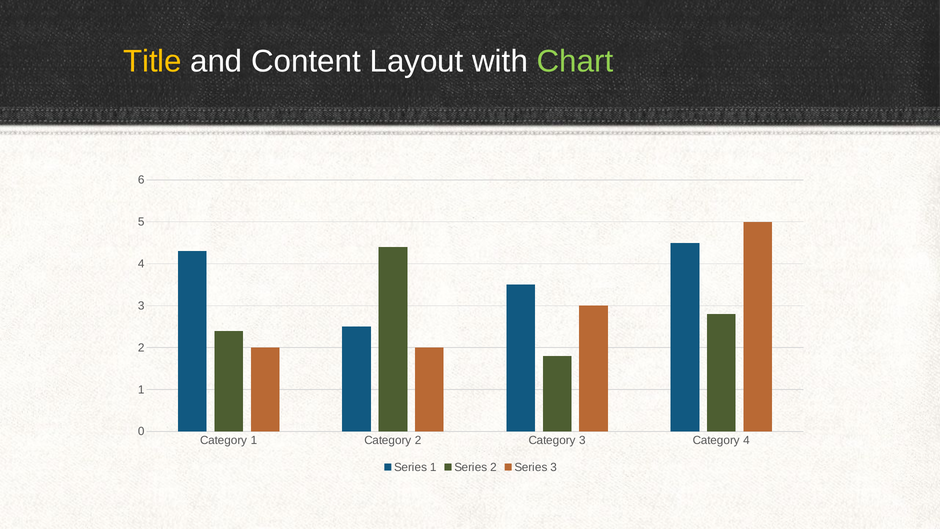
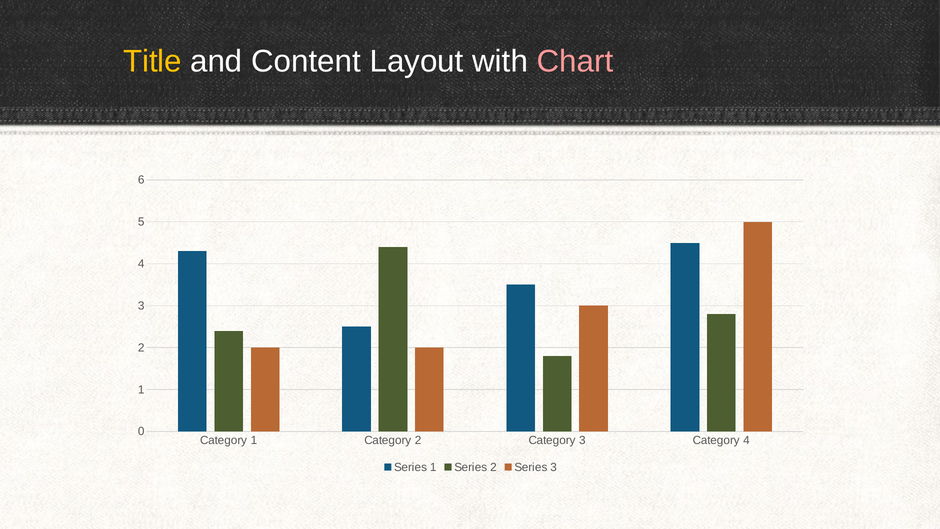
Chart colour: light green -> pink (575, 61)
